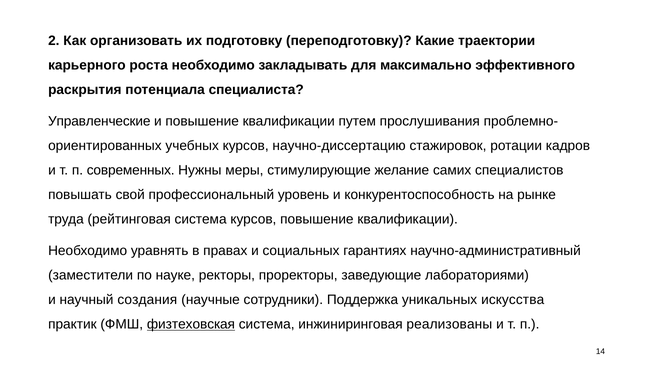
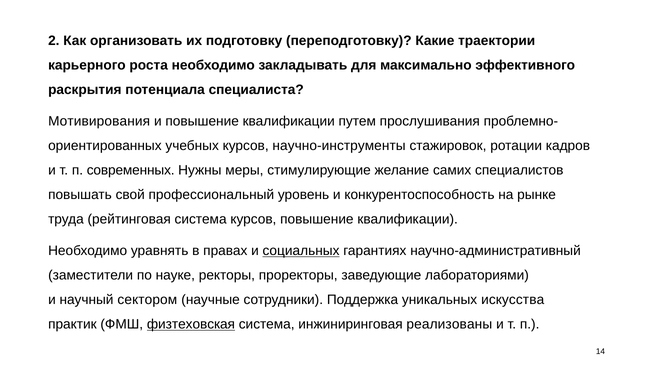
Управленческие: Управленческие -> Мотивирования (99, 121)
научно-диссертацию: научно-диссертацию -> научно-инструменты (339, 146)
социальных underline: none -> present (301, 251)
создания: создания -> сектором (147, 300)
